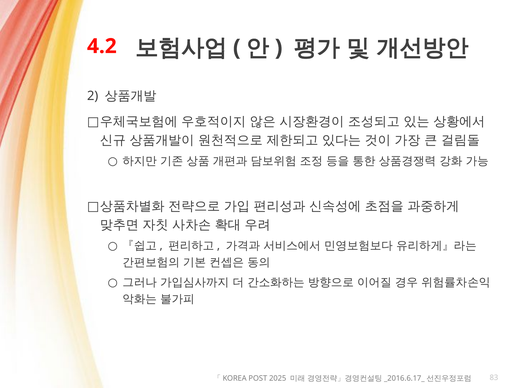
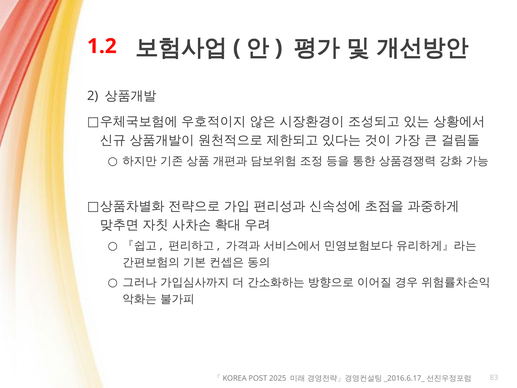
4.2: 4.2 -> 1.2 (102, 46)
